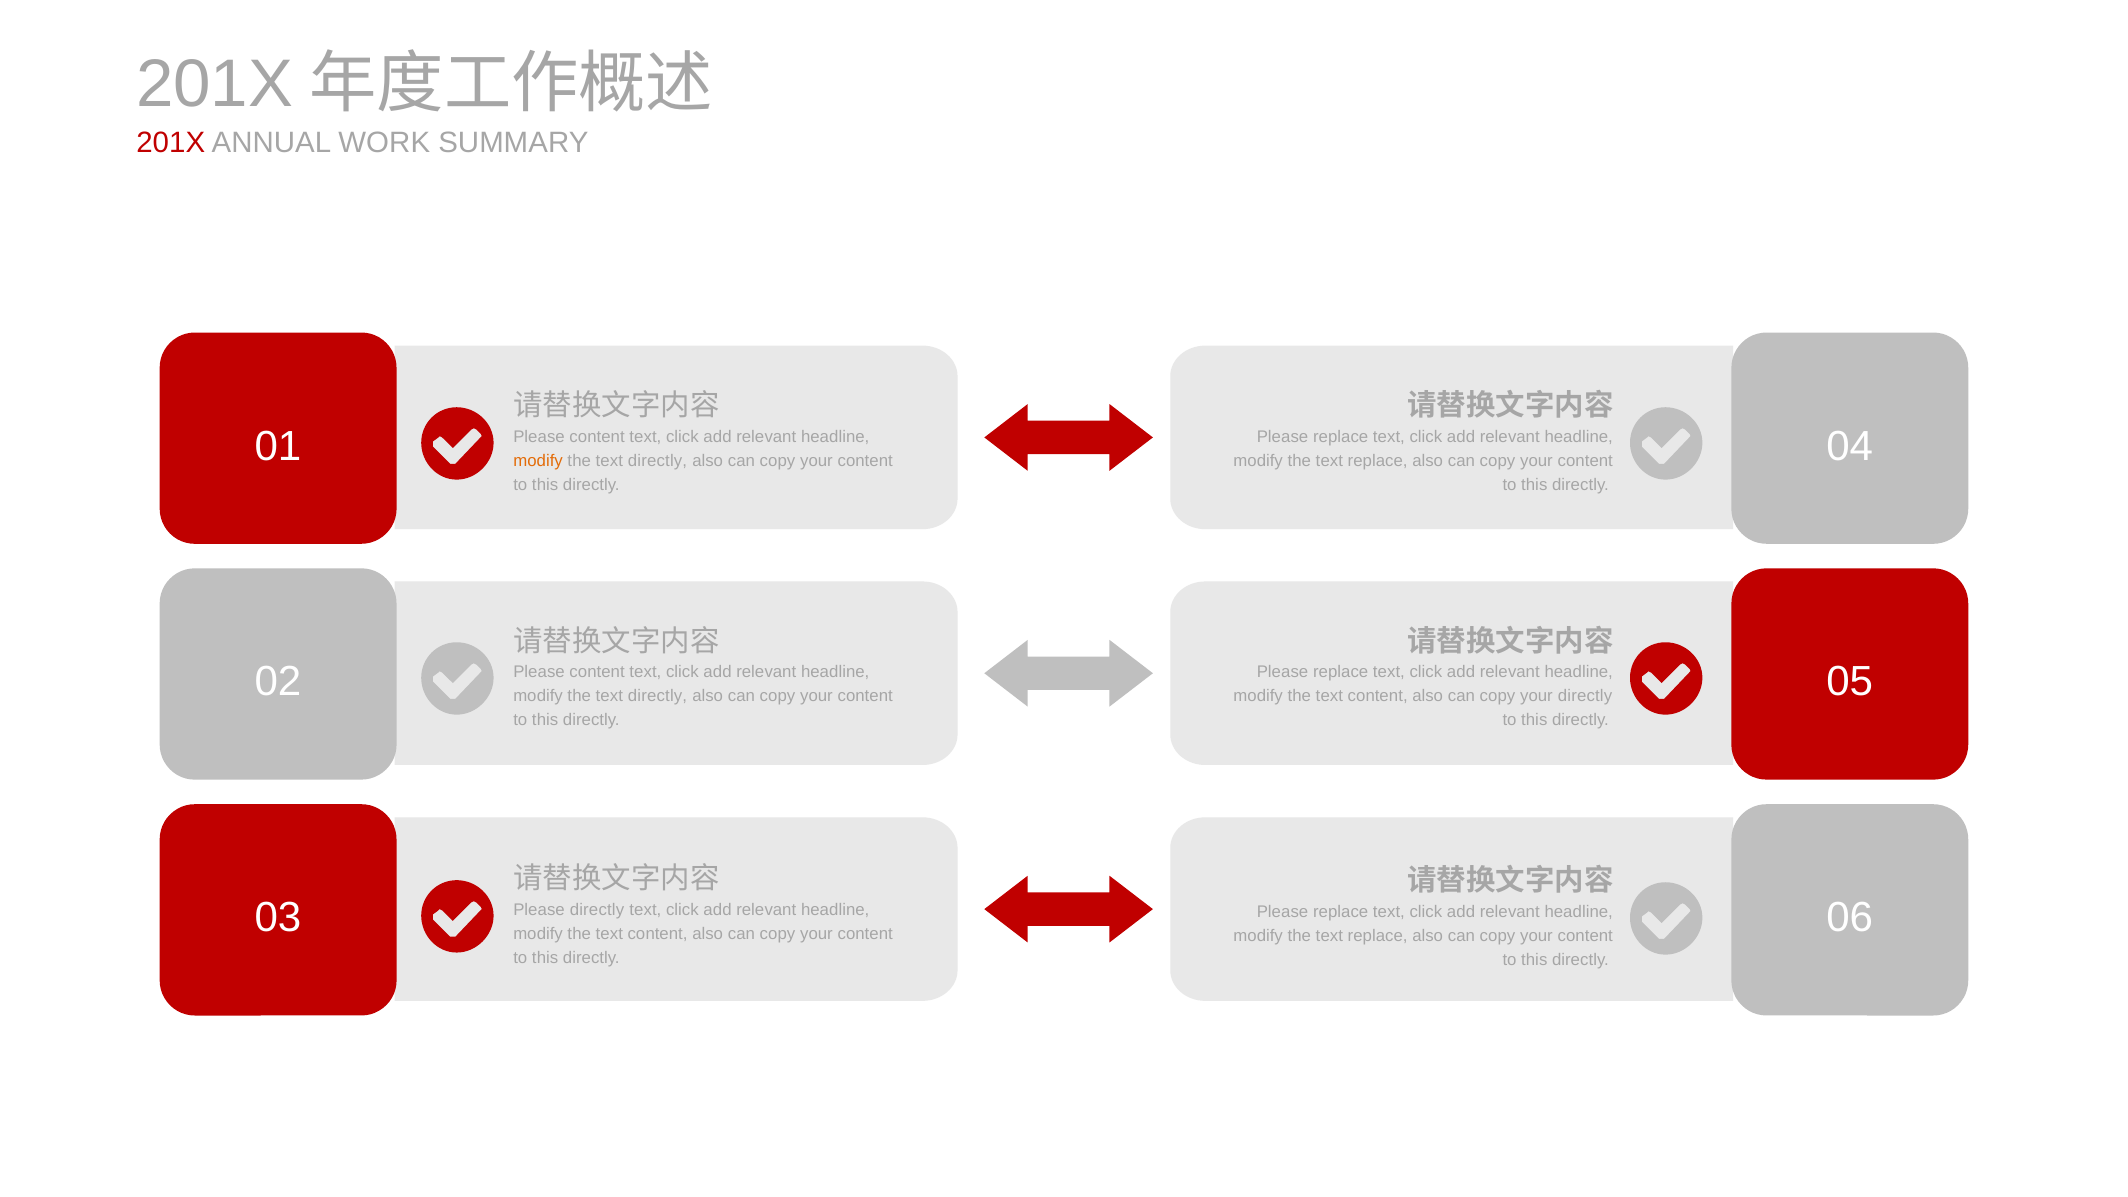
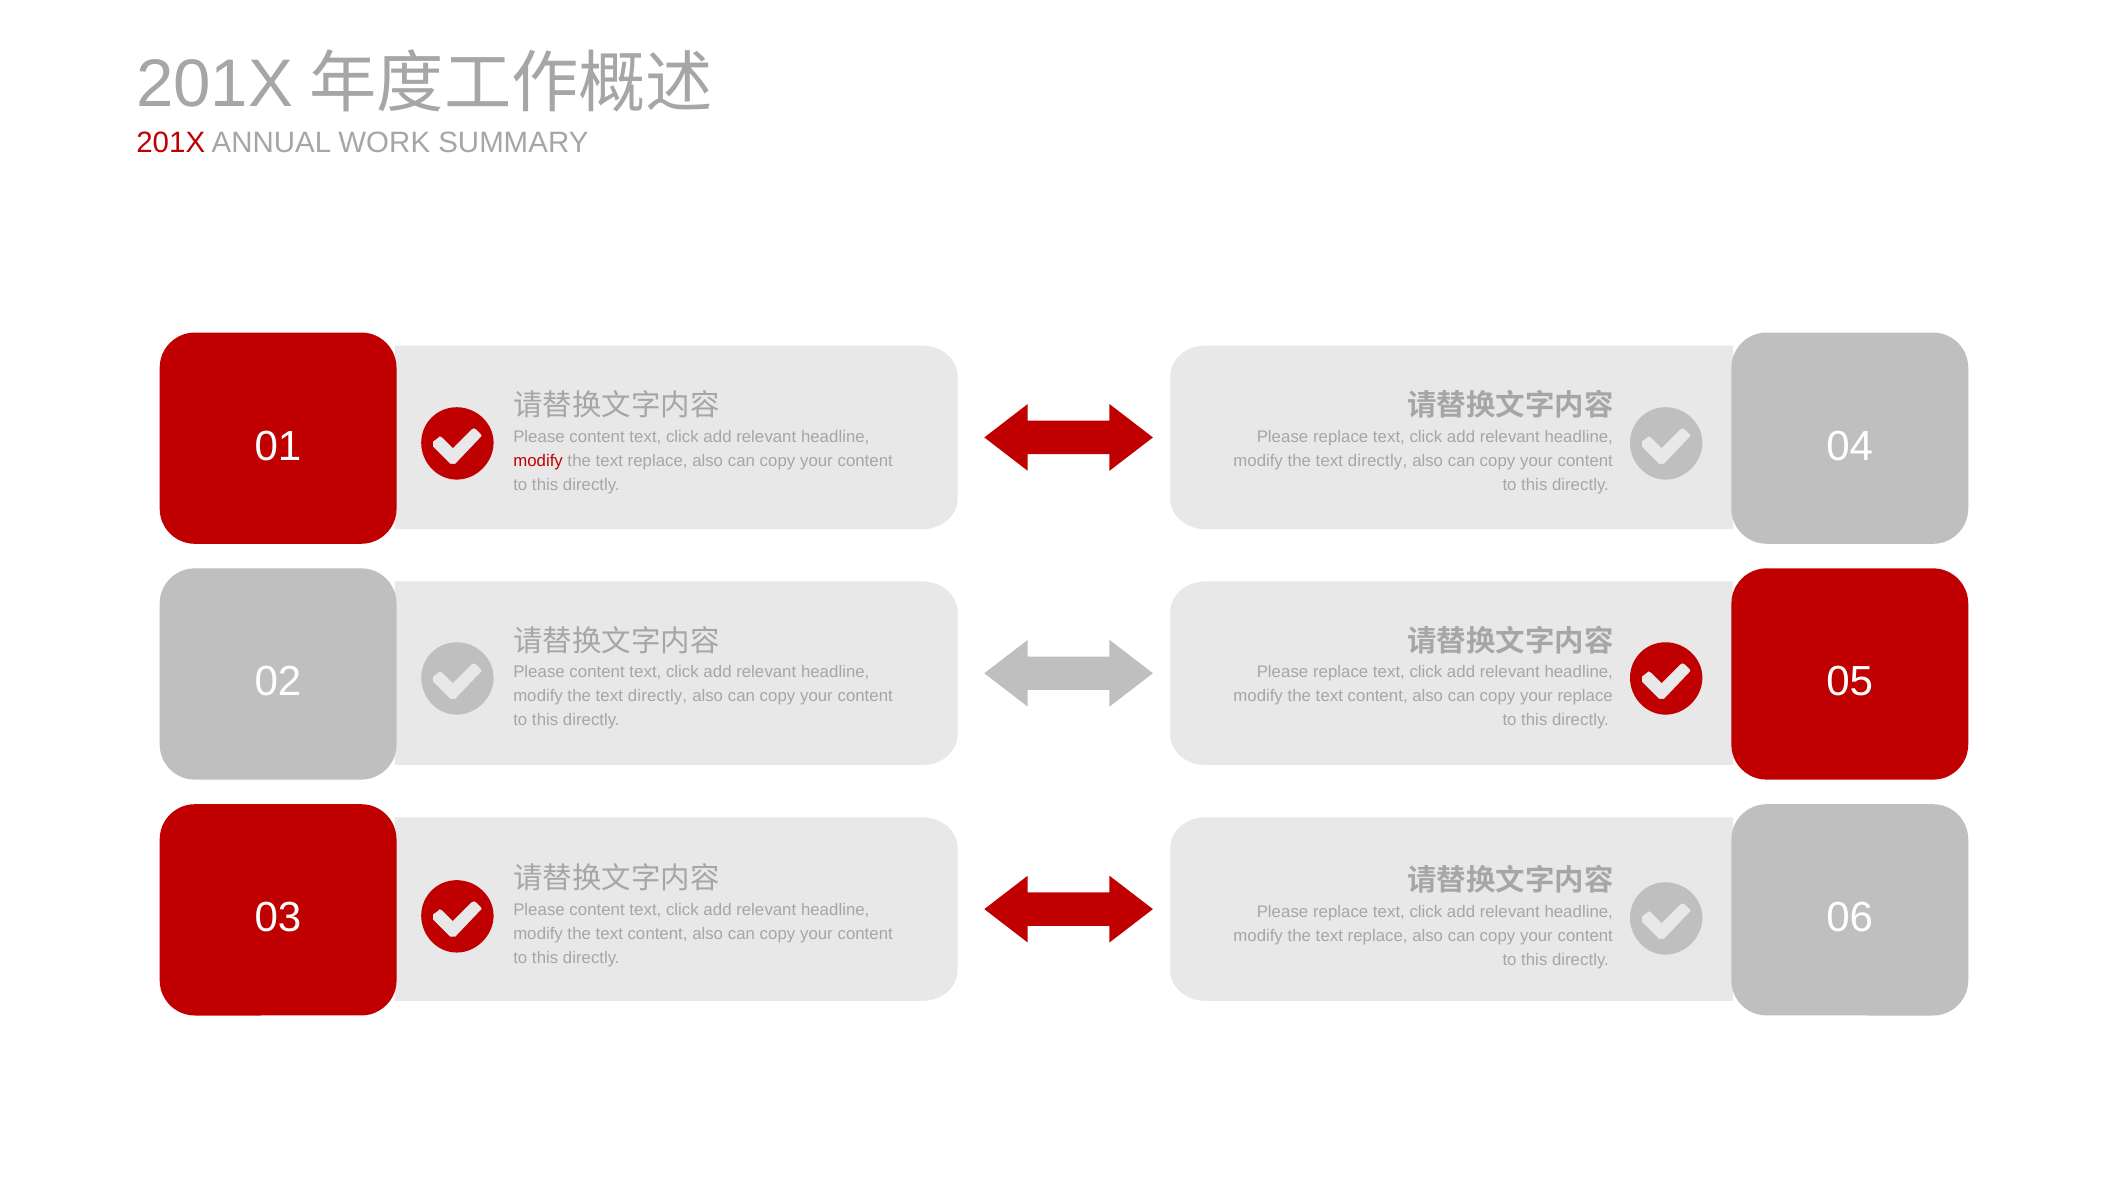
modify colour: orange -> red (538, 461)
directly: directly -> replace (658, 461)
replace: replace -> directly (1378, 461)
your directly: directly -> replace (1585, 696)
directly: directly -> content (597, 910)
